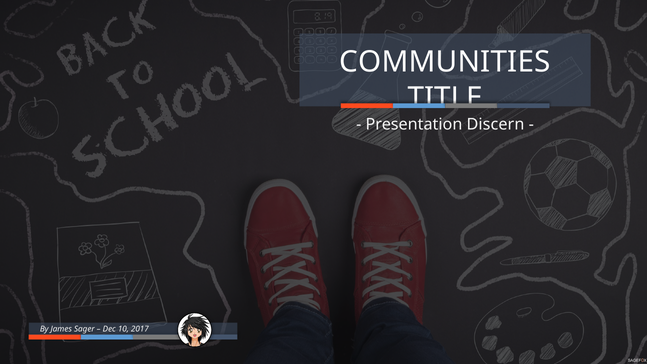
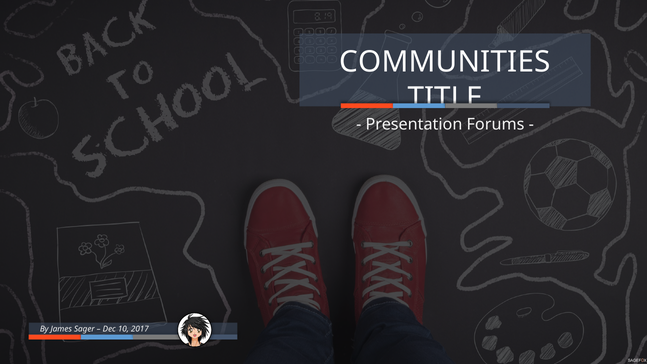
Discern: Discern -> Forums (495, 124)
